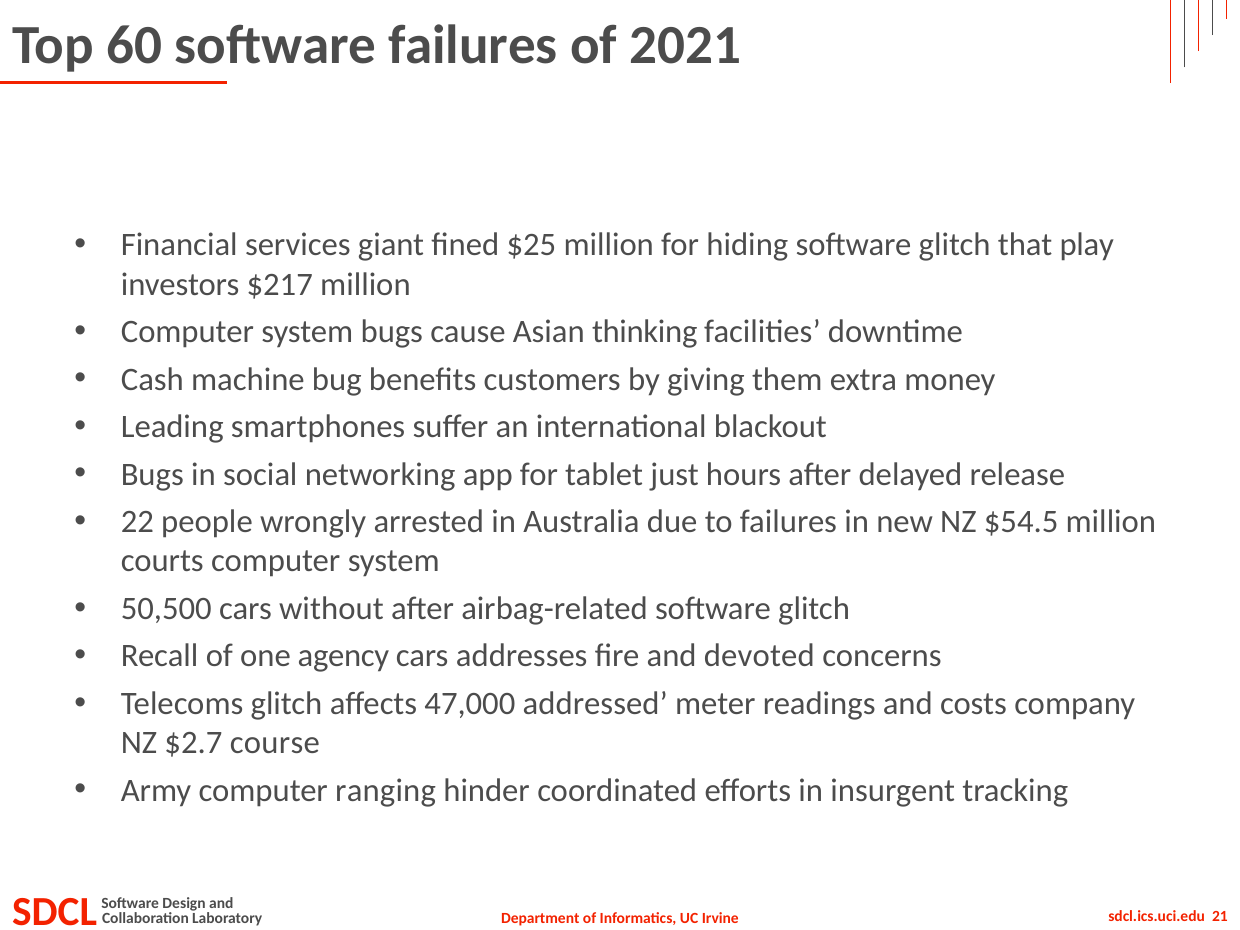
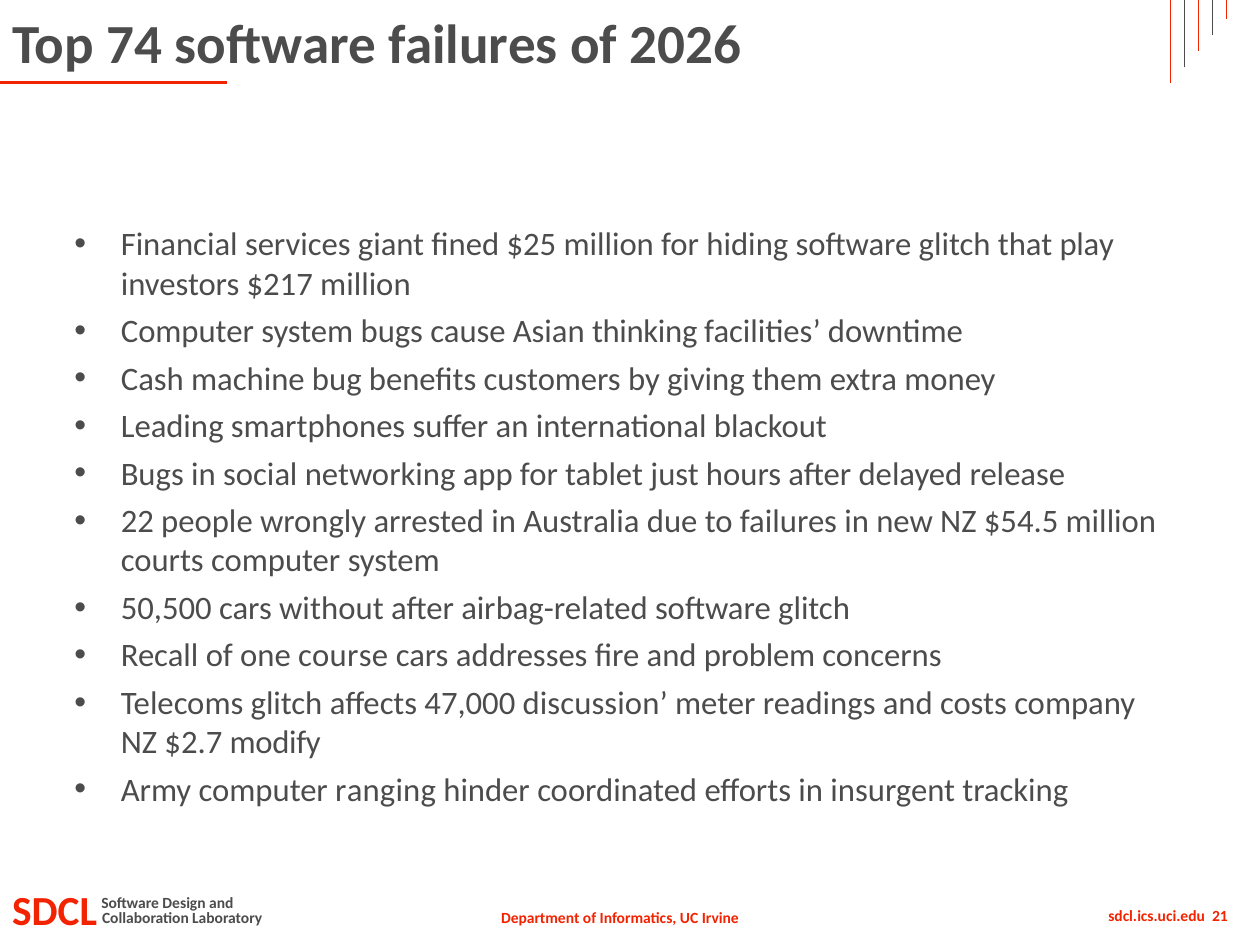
60: 60 -> 74 (134, 45)
2021: 2021 -> 2026 (685, 45)
agency: agency -> course (343, 656)
devoted: devoted -> problem (760, 656)
addressed: addressed -> discussion (595, 704)
course: course -> modify (275, 743)
